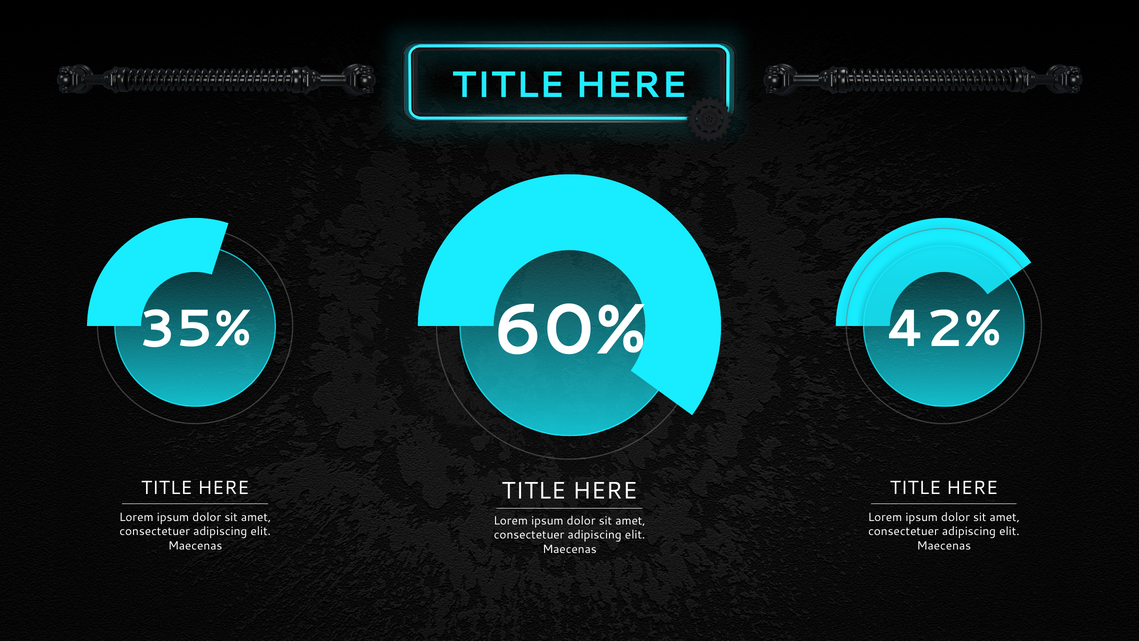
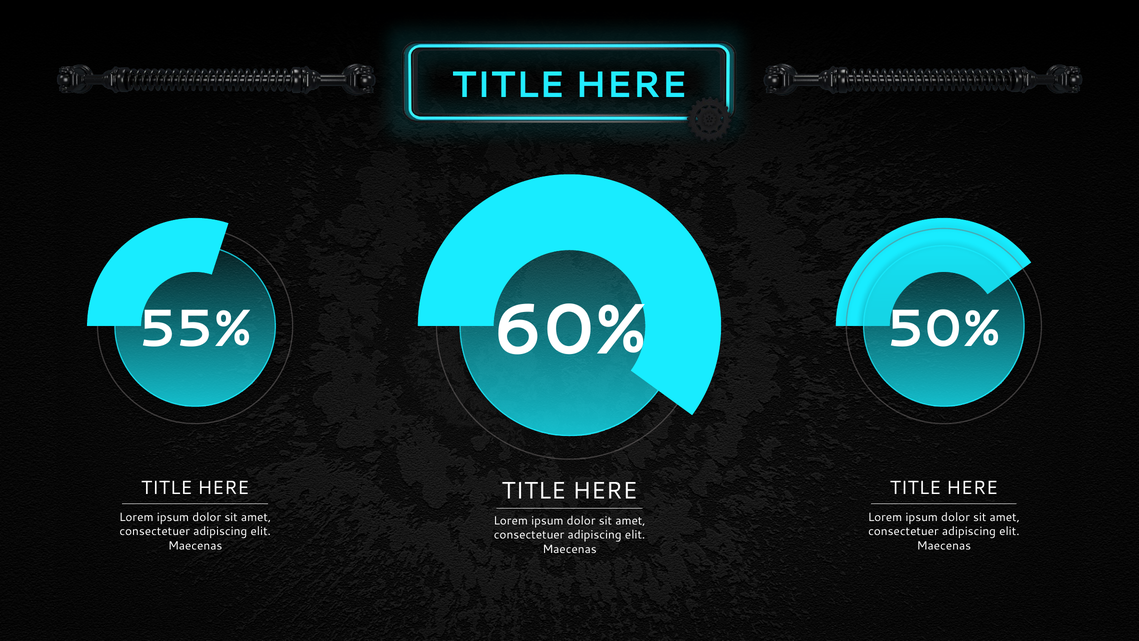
35%: 35% -> 55% (195, 329)
42%: 42% -> 50% (944, 329)
